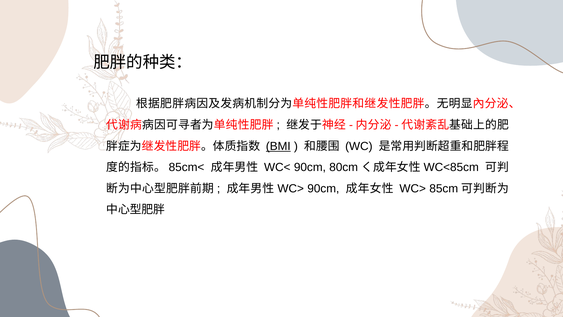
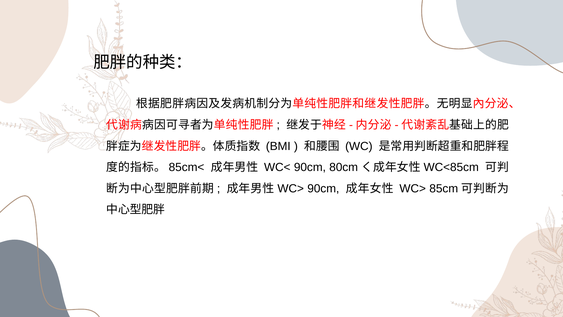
BMI underline: present -> none (278, 146)
